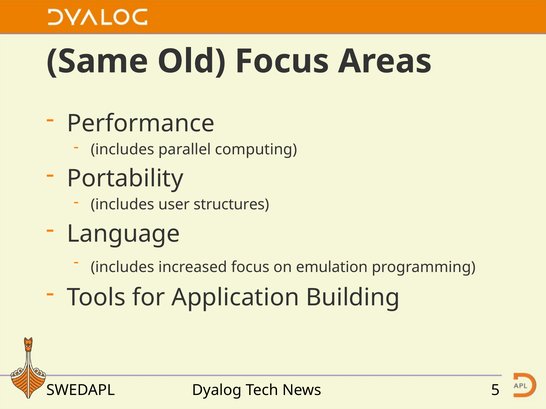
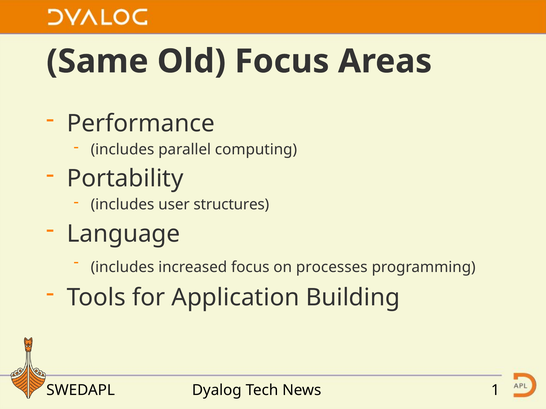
emulation: emulation -> processes (332, 267)
5: 5 -> 1 (495, 390)
